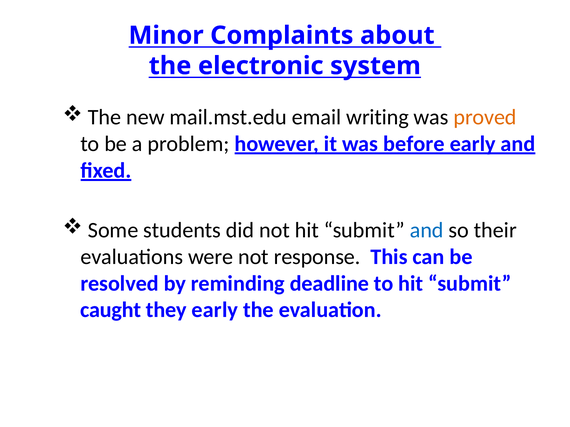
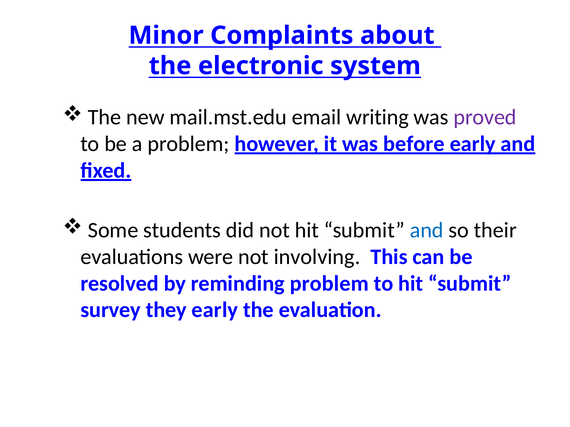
proved colour: orange -> purple (485, 117)
response: response -> involving (317, 257)
reminding deadline: deadline -> problem (329, 284)
caught: caught -> survey (111, 310)
